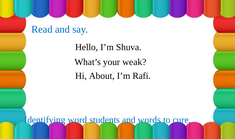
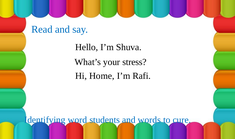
weak: weak -> stress (134, 62)
About: About -> Home (102, 76)
